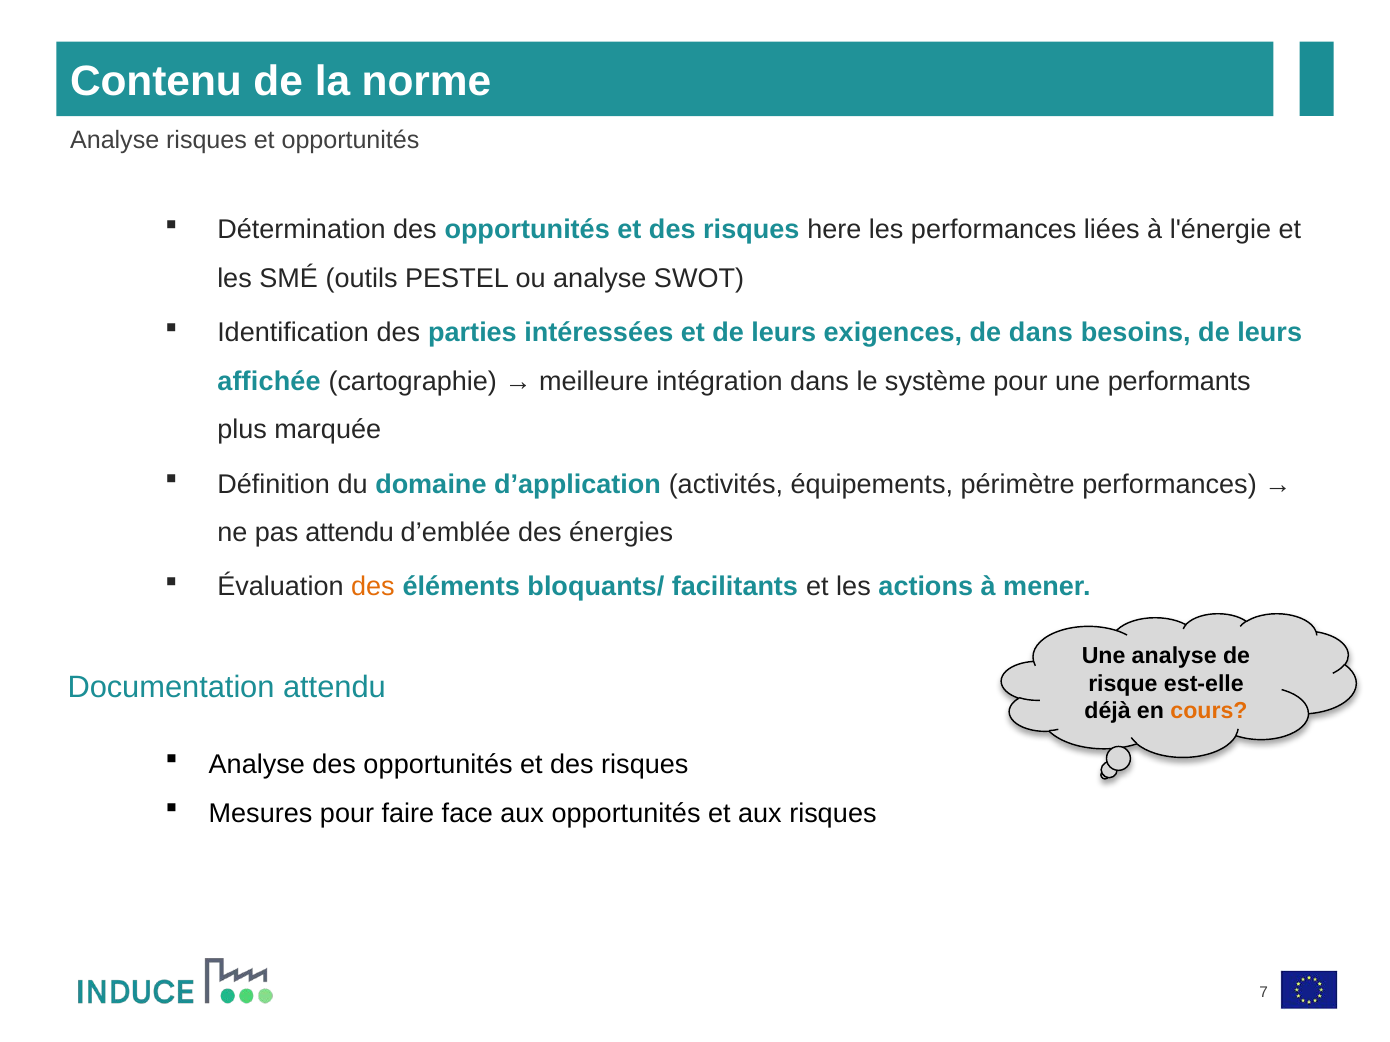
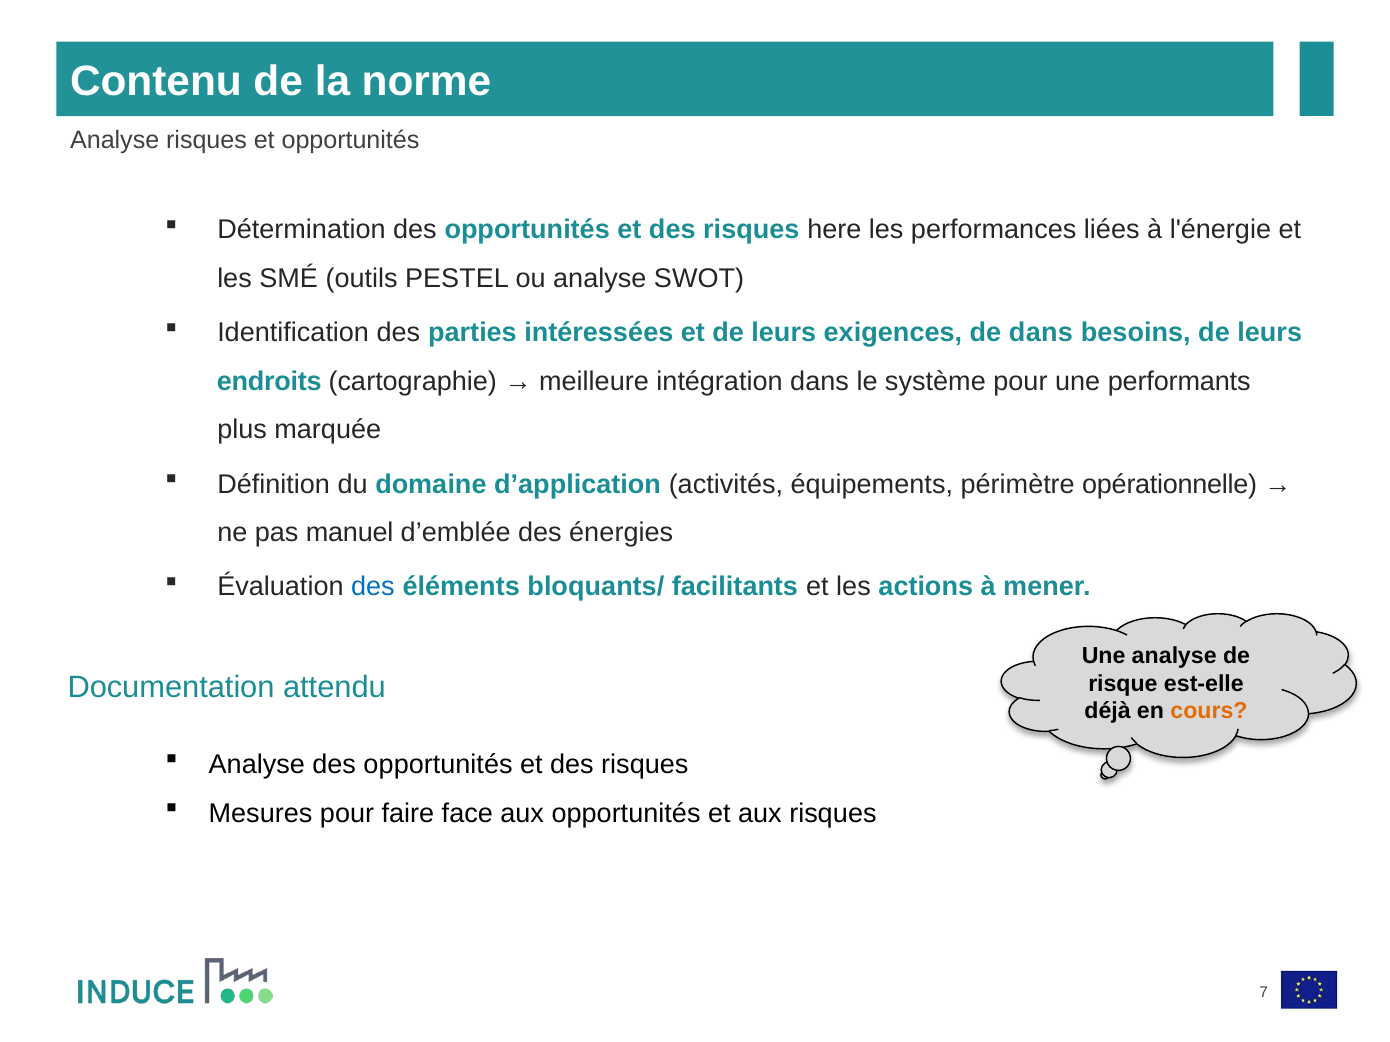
affichée: affichée -> endroits (269, 381)
périmètre performances: performances -> opérationnelle (1170, 484)
pas attendu: attendu -> manuel (350, 533)
des colour: orange -> blue (373, 587)
